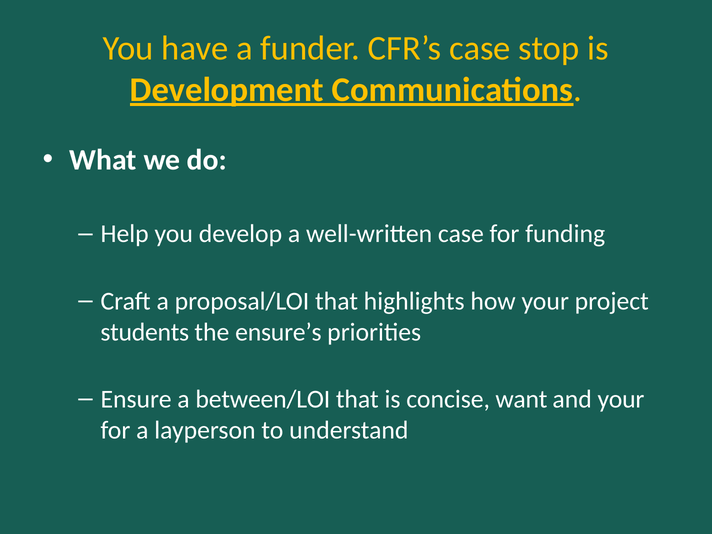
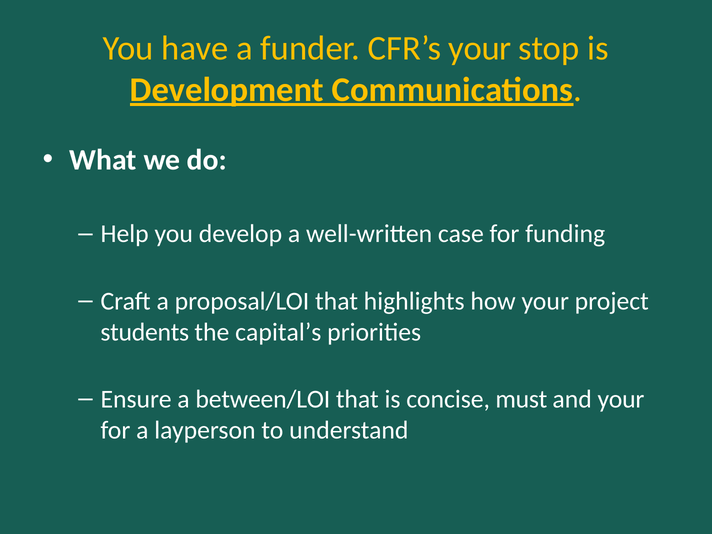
CFR’s case: case -> your (480, 48)
ensure’s: ensure’s -> capital’s (278, 332)
want: want -> must (521, 399)
